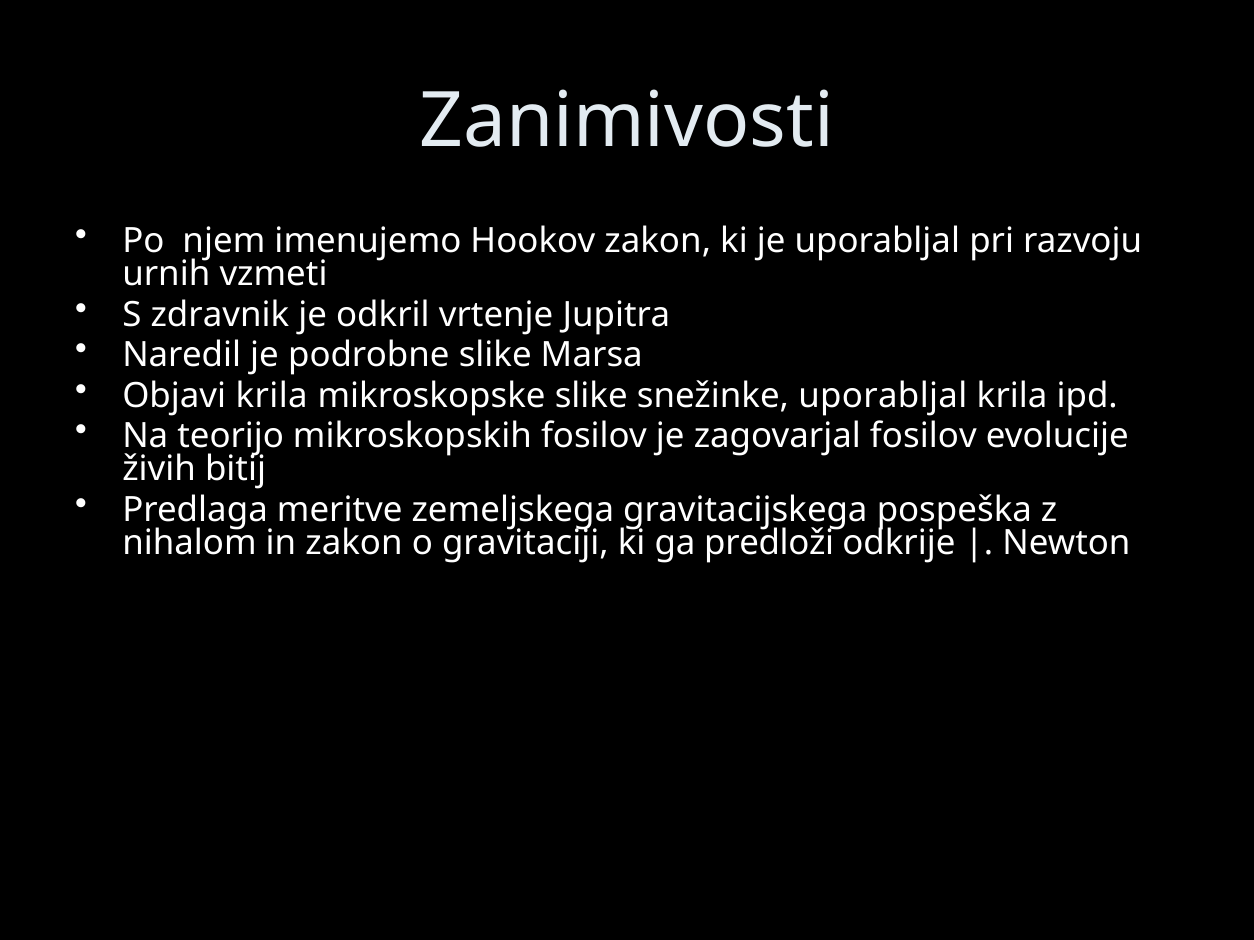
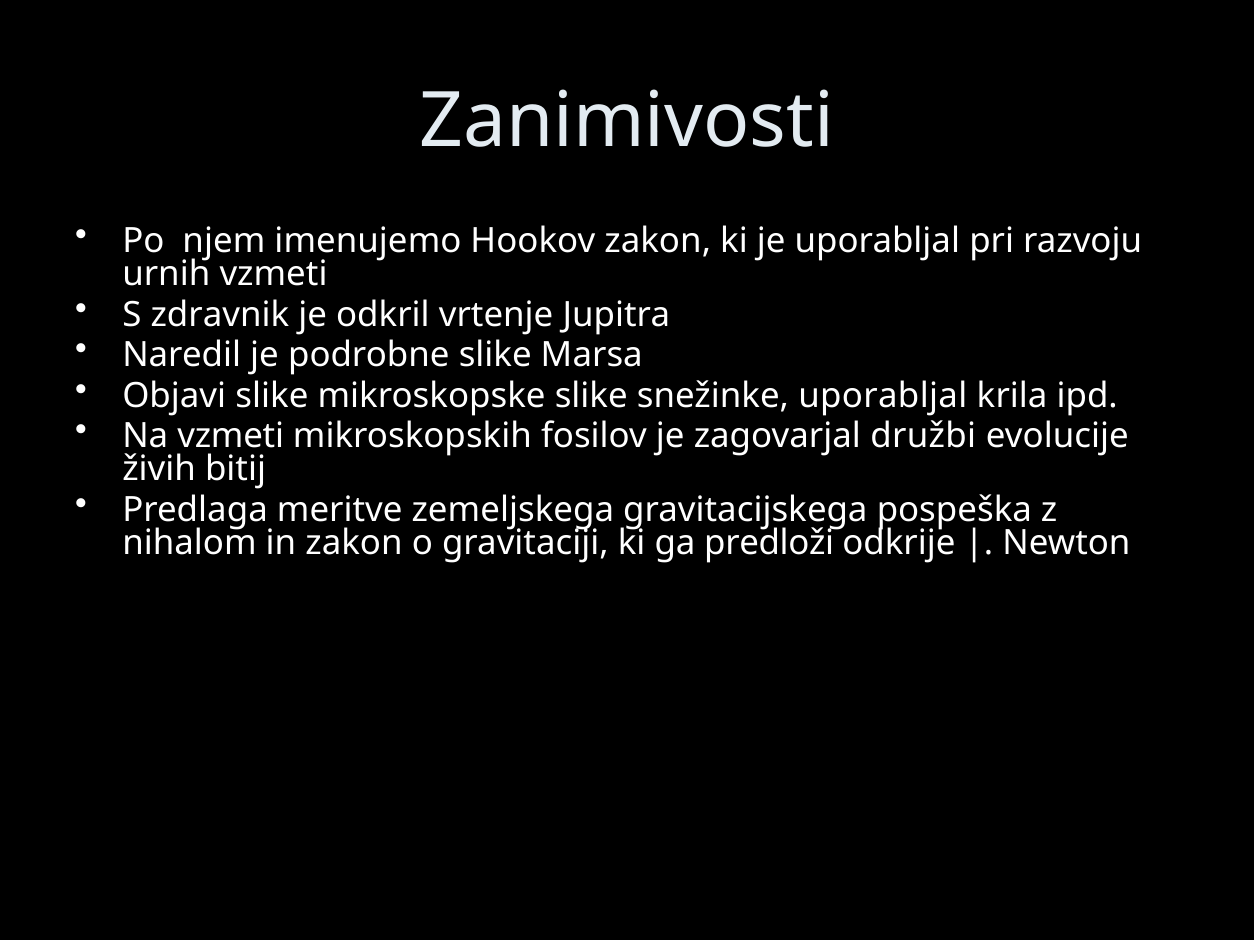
Objavi krila: krila -> slike (272, 396)
Na teorijo: teorijo -> vzmeti (231, 436)
zagovarjal fosilov: fosilov -> družbi (923, 436)
